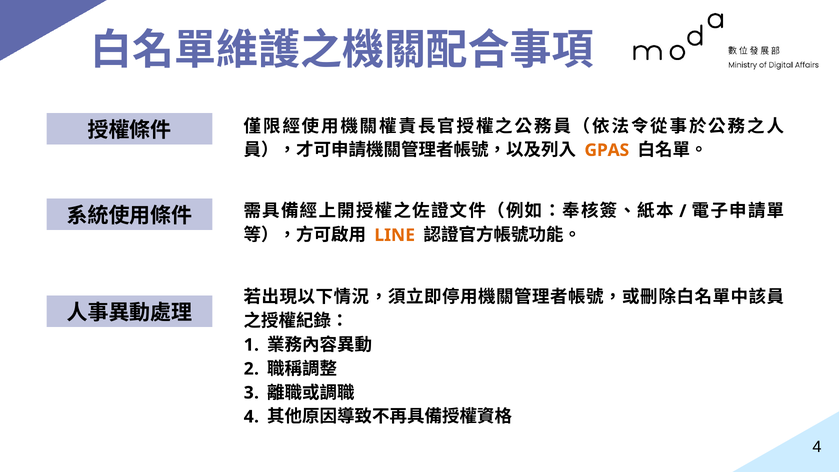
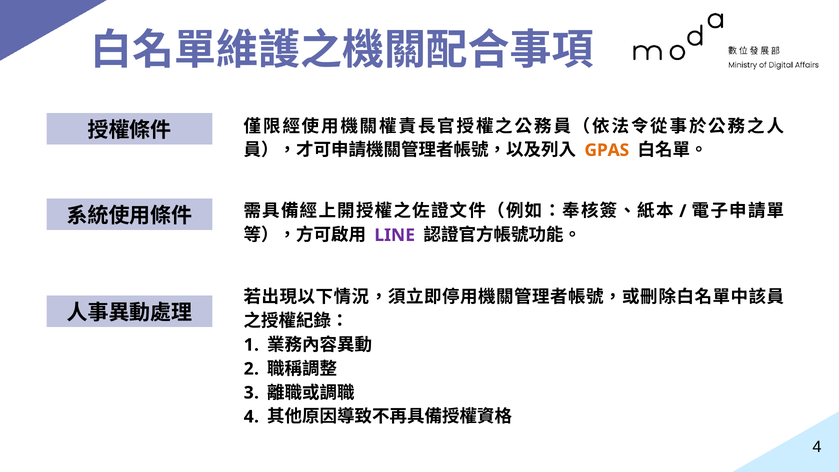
LINE colour: orange -> purple (395, 235)
